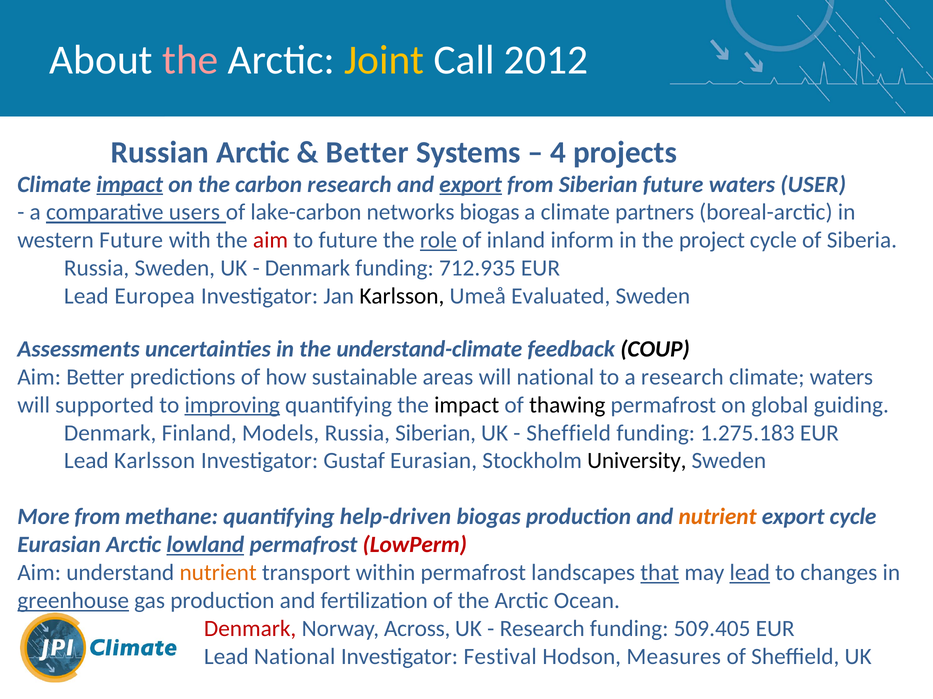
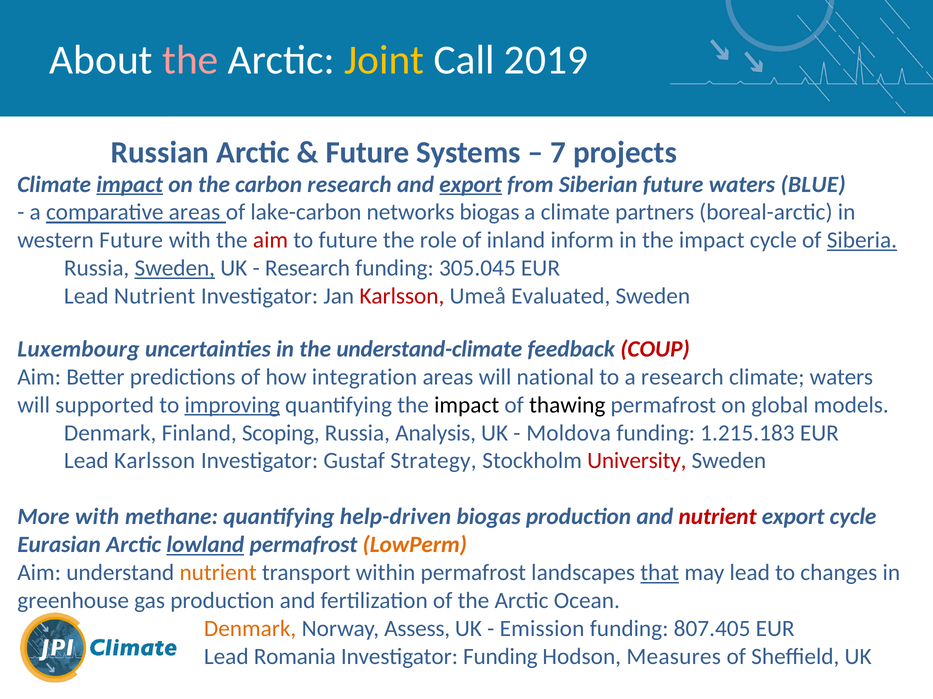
2012: 2012 -> 2019 (546, 60)
Better: Better -> Future (368, 152)
4: 4 -> 7 (558, 152)
USER: USER -> BLUE (813, 185)
comparative users: users -> areas (194, 213)
role underline: present -> none (438, 241)
in the project: project -> impact (712, 241)
Siberia underline: none -> present (862, 241)
Sweden underline: none -> present (175, 268)
Denmark: Denmark -> Research (307, 268)
712.935: 712.935 -> 305.045 (477, 268)
Lead Europea: Europea -> Nutrient (155, 296)
Karlsson colour: black -> red (402, 296)
Assessments: Assessments -> Luxembourg (78, 349)
COUP colour: black -> red (655, 349)
sustainable: sustainable -> integration (365, 377)
guiding: guiding -> models (851, 405)
Models: Models -> Scoping (281, 433)
Russia Siberian: Siberian -> Analysis (436, 433)
Sheffield: Sheffield -> Moldova (569, 433)
1.275.183: 1.275.183 -> 1.215.183 (747, 433)
Gustaf Eurasian: Eurasian -> Strategy (434, 461)
University colour: black -> red (637, 461)
More from: from -> with (97, 517)
nutrient colour: orange -> red (718, 517)
LowPerm colour: red -> orange (415, 545)
lead underline: present -> none (750, 573)
greenhouse underline: present -> none (73, 601)
Denmark colour: red -> orange (250, 629)
Across: Across -> Assess (417, 629)
Research: Research -> Emission (542, 629)
509.405: 509.405 -> 807.405 (712, 629)
Lead National: National -> Romania (295, 657)
Investigator Festival: Festival -> Funding (500, 657)
